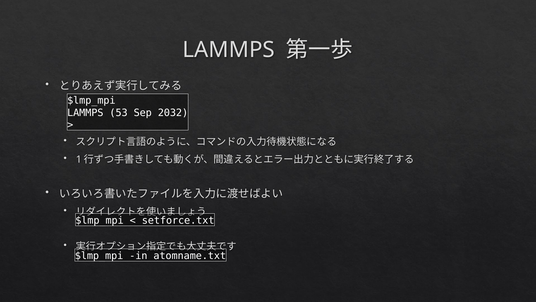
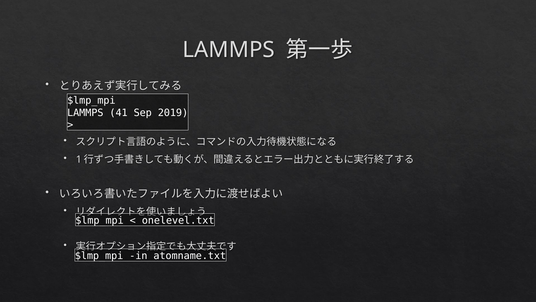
53: 53 -> 41 (119, 113)
2032: 2032 -> 2019 (173, 113)
setforce.txt: setforce.txt -> onelevel.txt (178, 220)
